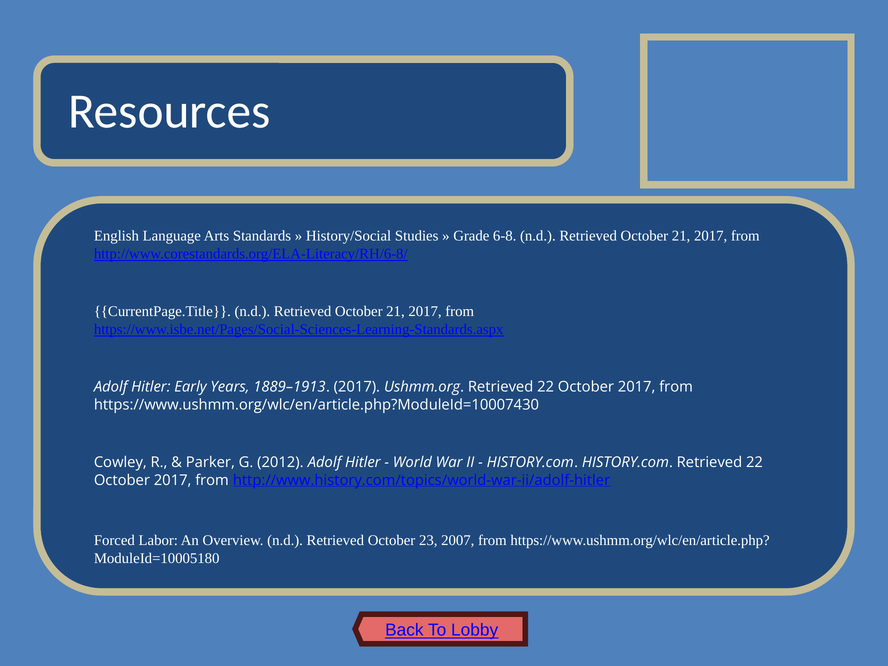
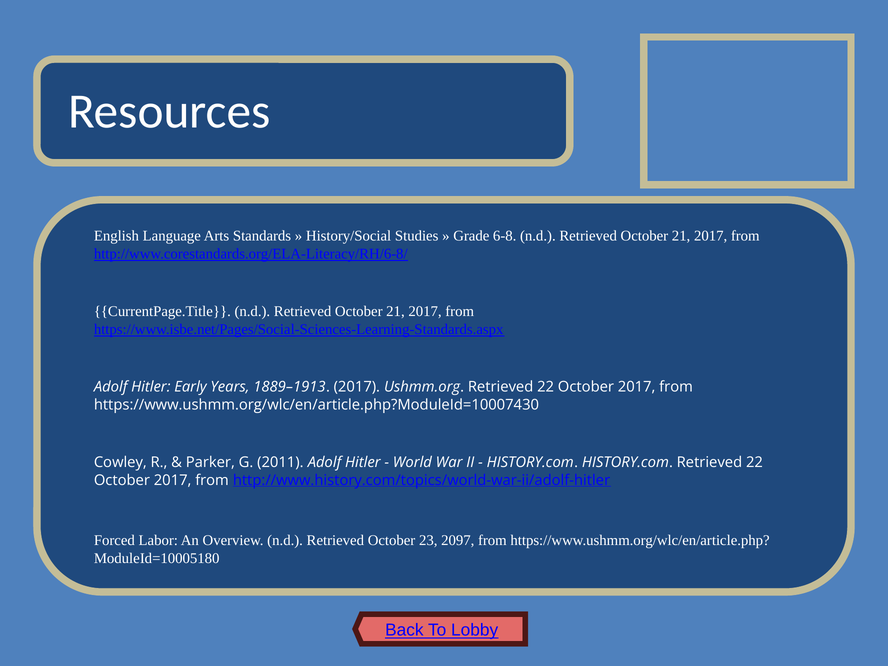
2012: 2012 -> 2011 (280, 463)
2007: 2007 -> 2097 (458, 540)
